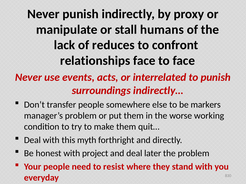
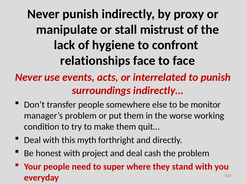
humans: humans -> mistrust (162, 30)
reduces: reduces -> hygiene (113, 45)
markers: markers -> monitor (206, 105)
later: later -> cash (153, 154)
resist: resist -> super (114, 167)
